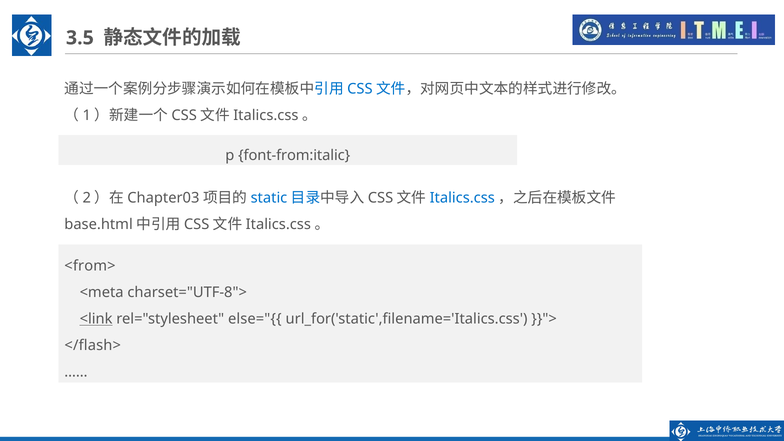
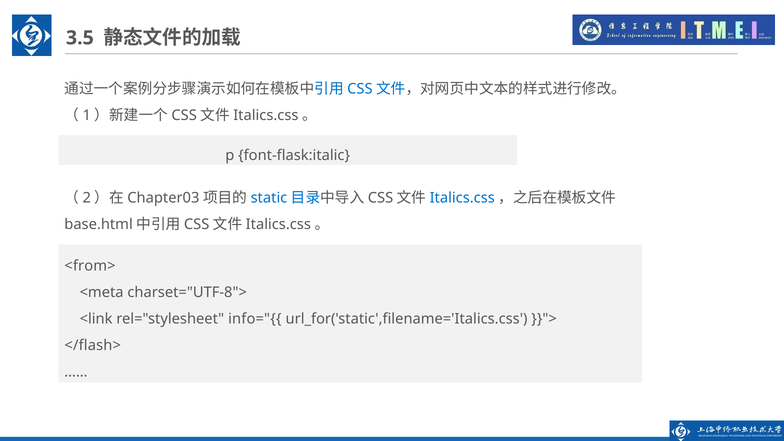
font-from:italic: font-from:italic -> font-flask:italic (294, 156)
<link underline: present -> none (96, 319)
else="{{: else="{{ -> info="{{ (255, 319)
